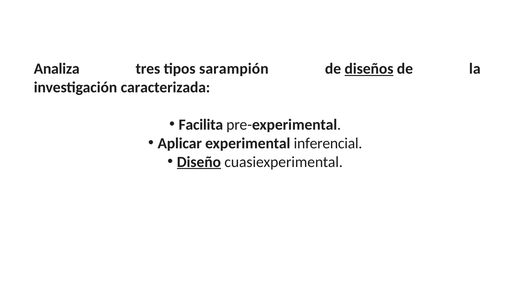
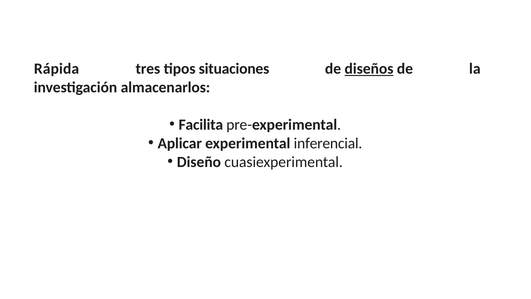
Analiza: Analiza -> Rápida (57, 69)
sarampión: sarampión -> situaciones (234, 69)
caracterizada: caracterizada -> almacenarlos (165, 87)
Diseño underline: present -> none (199, 162)
